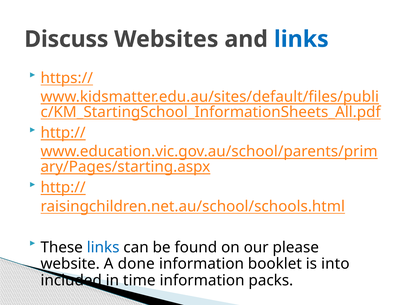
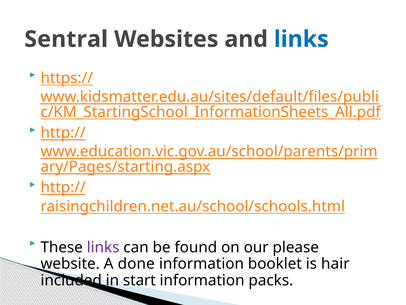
Discuss: Discuss -> Sentral (66, 39)
links colour: blue -> purple (103, 247)
into: into -> hair (335, 263)
time: time -> start (139, 280)
